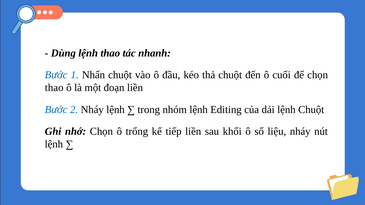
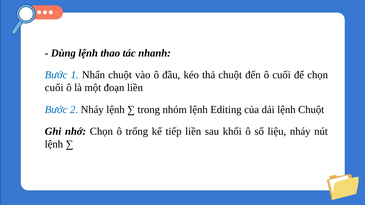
thao: thao -> cuối (54, 88)
